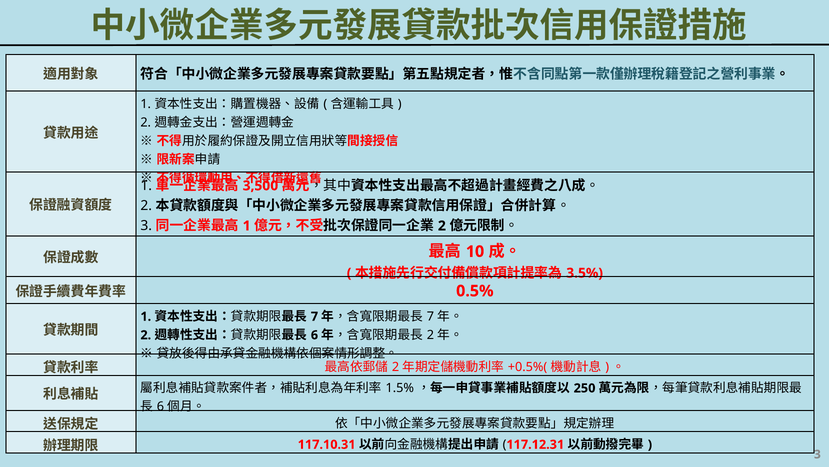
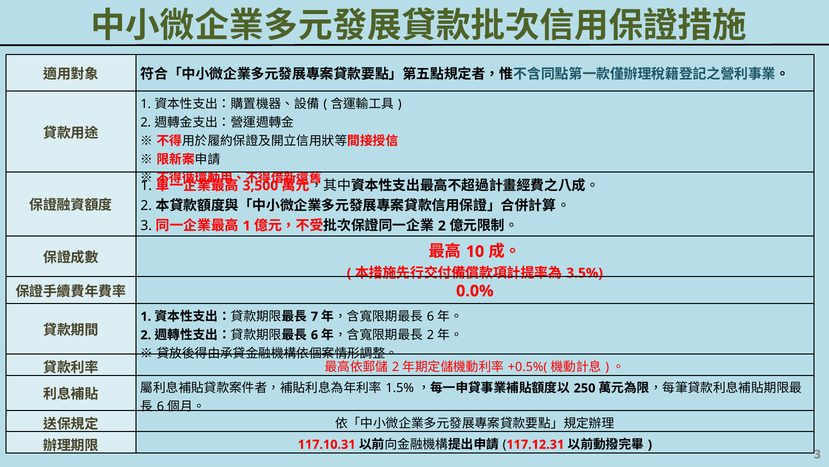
0.5%: 0.5% -> 0.0% (475, 291)
7: 7 -> 6 (430, 316)
